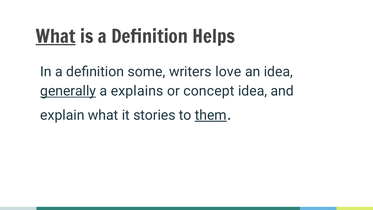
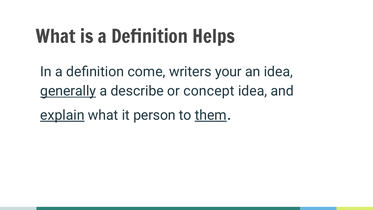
What underline: present -> none (56, 37)
some: some -> come (147, 72)
love: love -> your (228, 72)
explains: explains -> describe (137, 91)
explain underline: none -> present (62, 115)
stories: stories -> person (154, 115)
